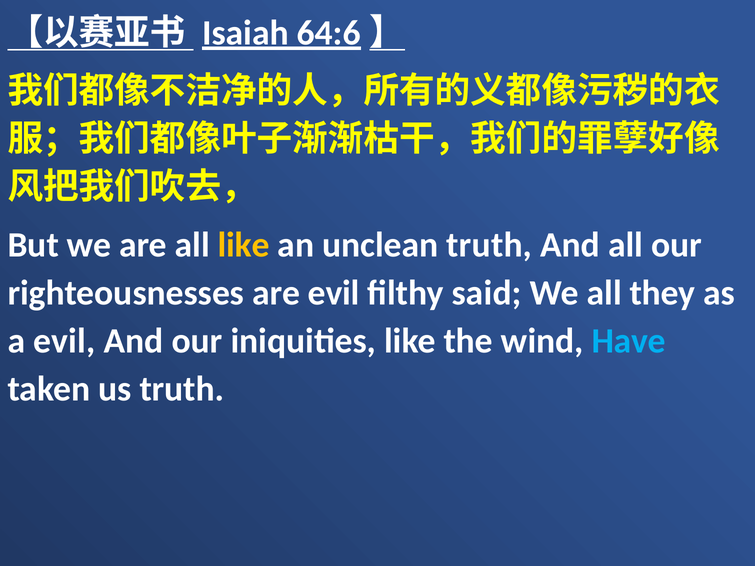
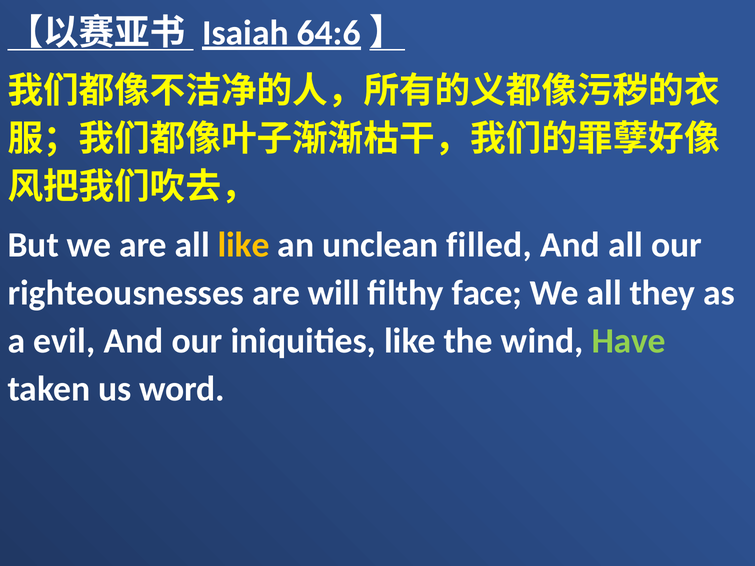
unclean truth: truth -> filled (489, 245)
are evil: evil -> will (334, 293)
said: said -> face (487, 293)
Have colour: light blue -> light green (629, 341)
us truth: truth -> word (182, 389)
